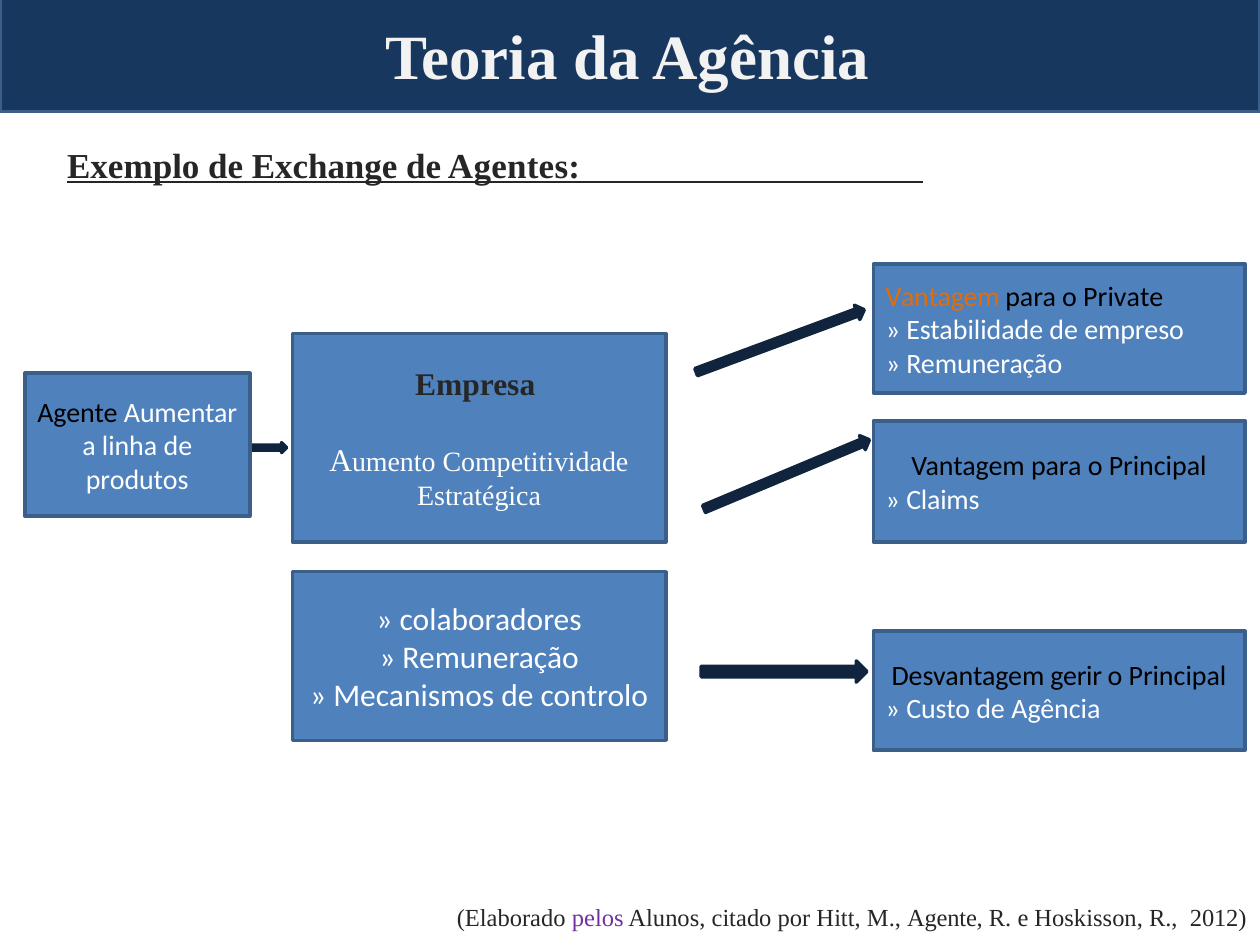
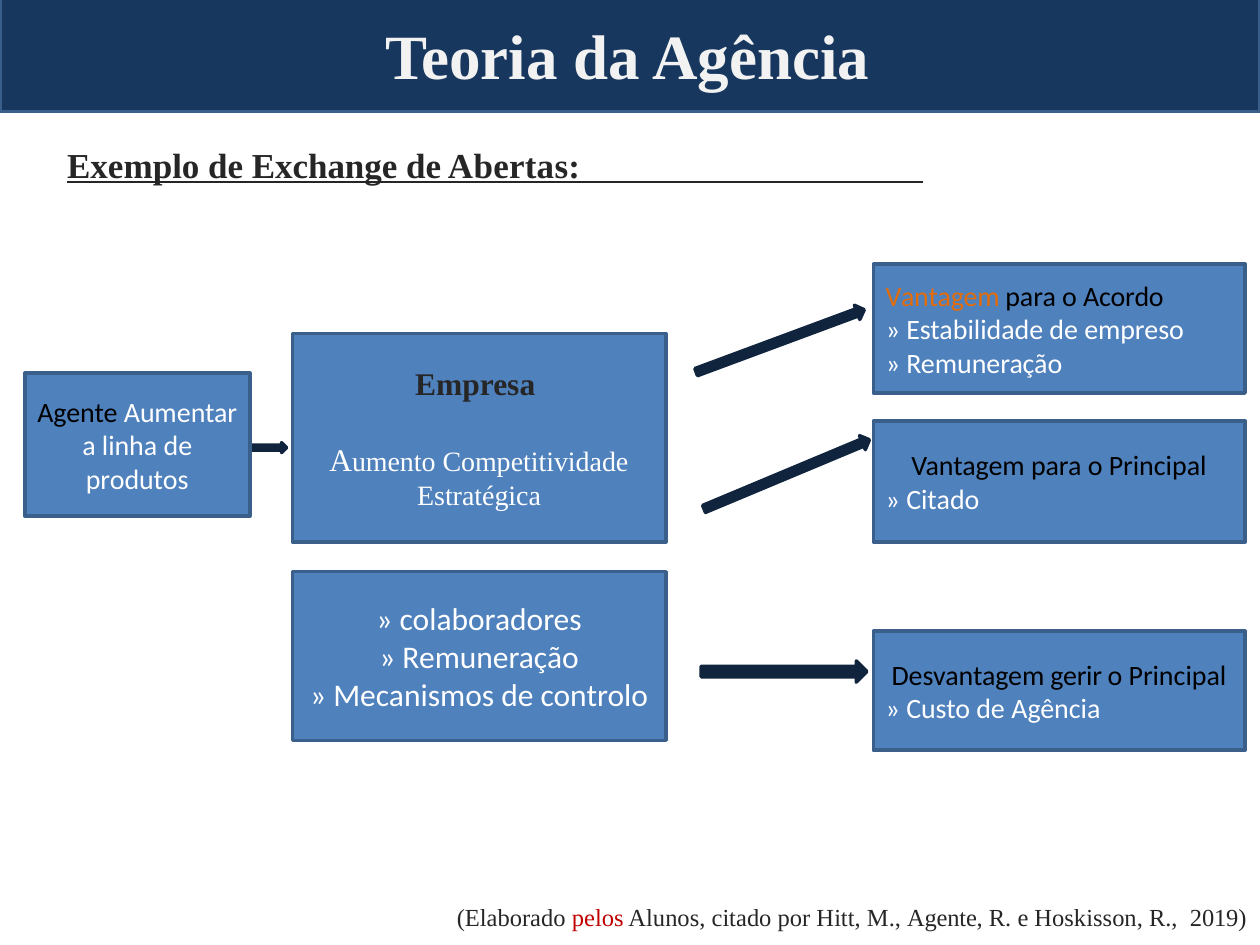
Agentes: Agentes -> Abertas (514, 167)
Private: Private -> Acordo (1123, 297)
Claims: Claims -> Citado (943, 500)
pelos colour: purple -> red (598, 919)
2012: 2012 -> 2019 (1218, 919)
